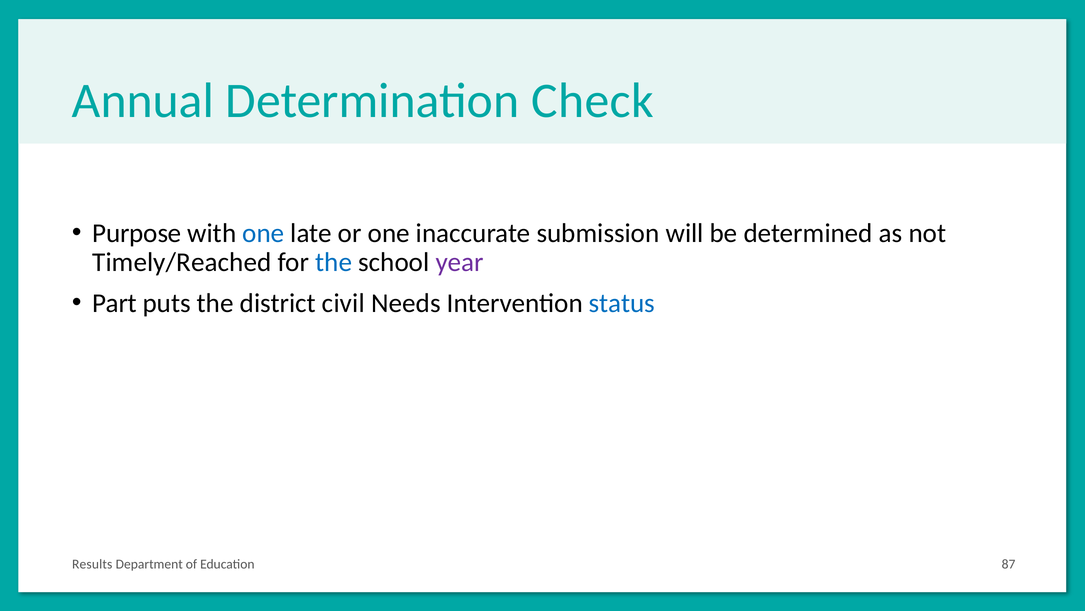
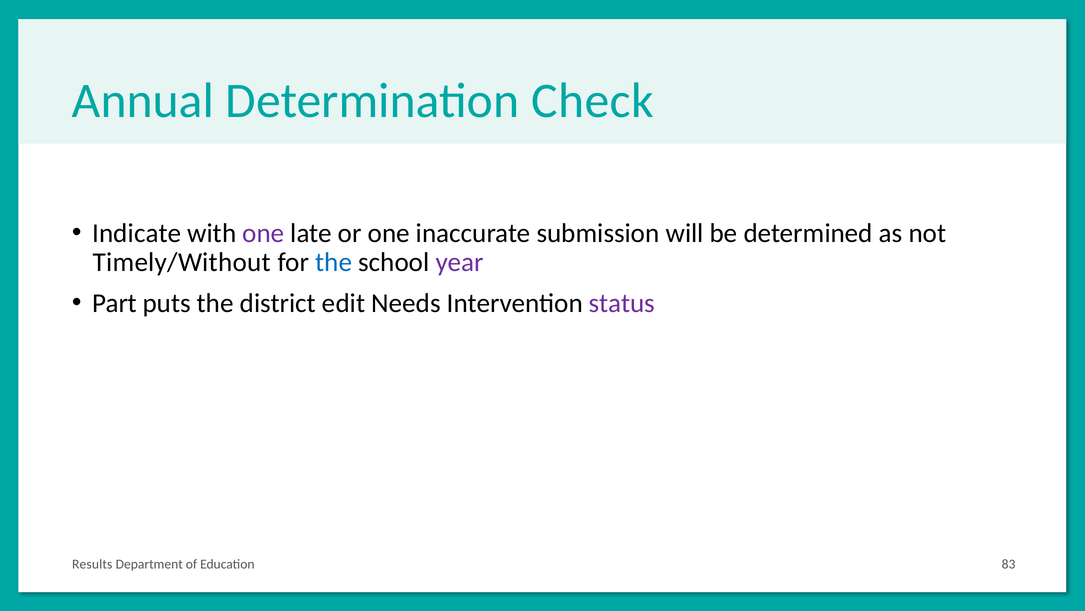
Purpose: Purpose -> Indicate (137, 233)
one colour: blue -> purple (263, 233)
Timely/Reached: Timely/Reached -> Timely/Without (182, 262)
civil: civil -> edit (344, 303)
status colour: blue -> purple (622, 303)
87: 87 -> 83 (1009, 563)
